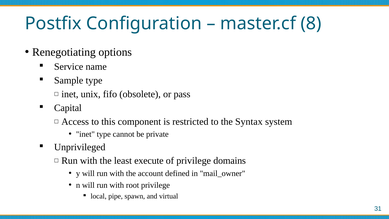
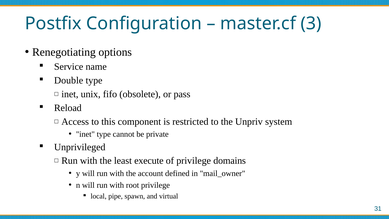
8: 8 -> 3 (311, 24)
Sample: Sample -> Double (69, 80)
Capital: Capital -> Reload (68, 108)
Syntax: Syntax -> Unpriv (249, 121)
